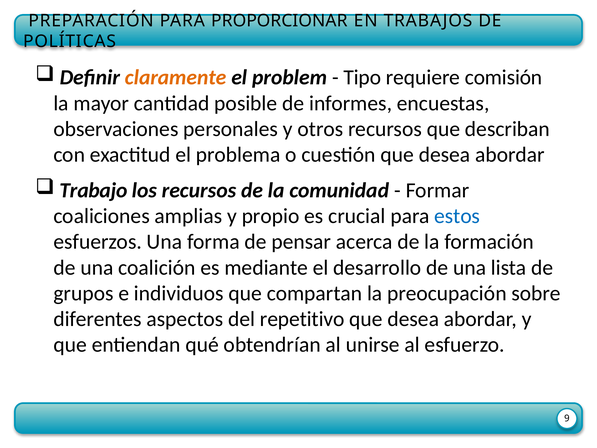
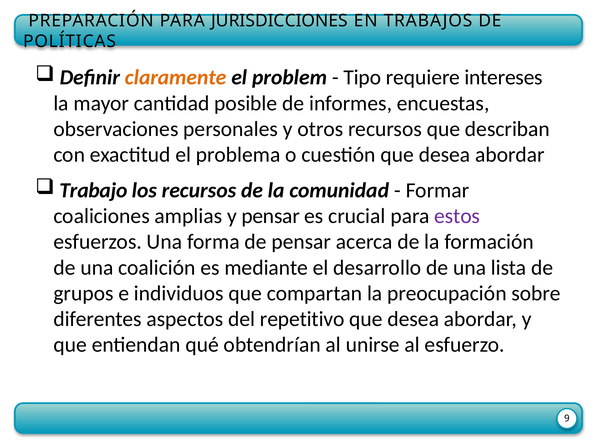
PROPORCIONAR: PROPORCIONAR -> JURISDICCIONES (279, 21)
comisión: comisión -> intereses (504, 78)
y propio: propio -> pensar (271, 216)
estos colour: blue -> purple (457, 216)
